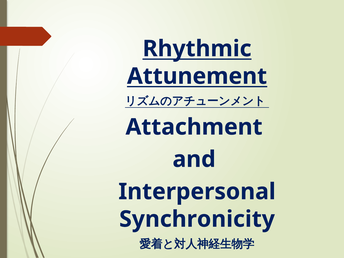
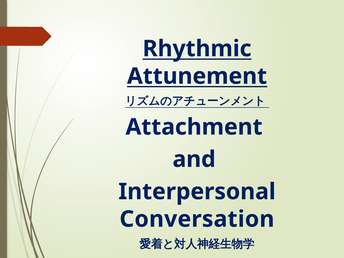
Synchronicity: Synchronicity -> Conversation (197, 219)
